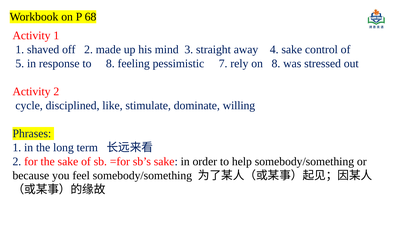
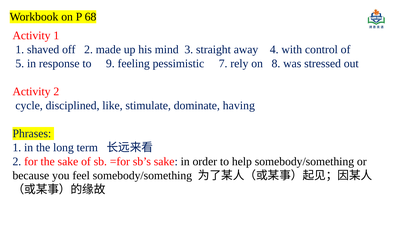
4 sake: sake -> with (292, 49)
to 8: 8 -> 9 (110, 63)
willing: willing -> having (239, 105)
